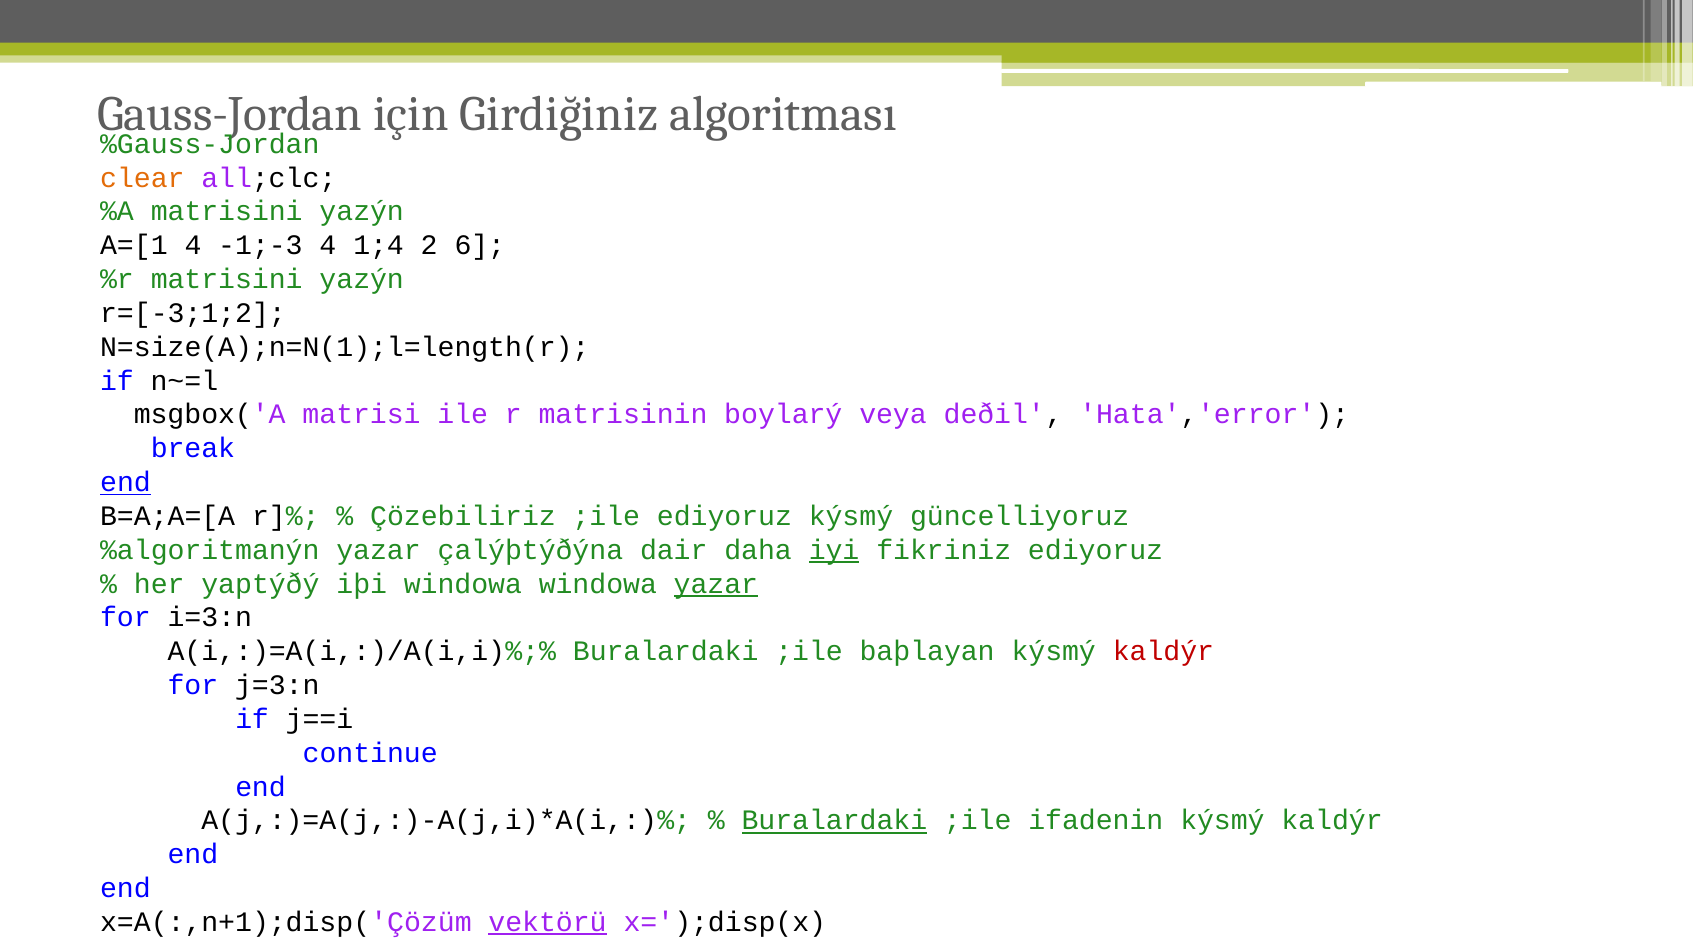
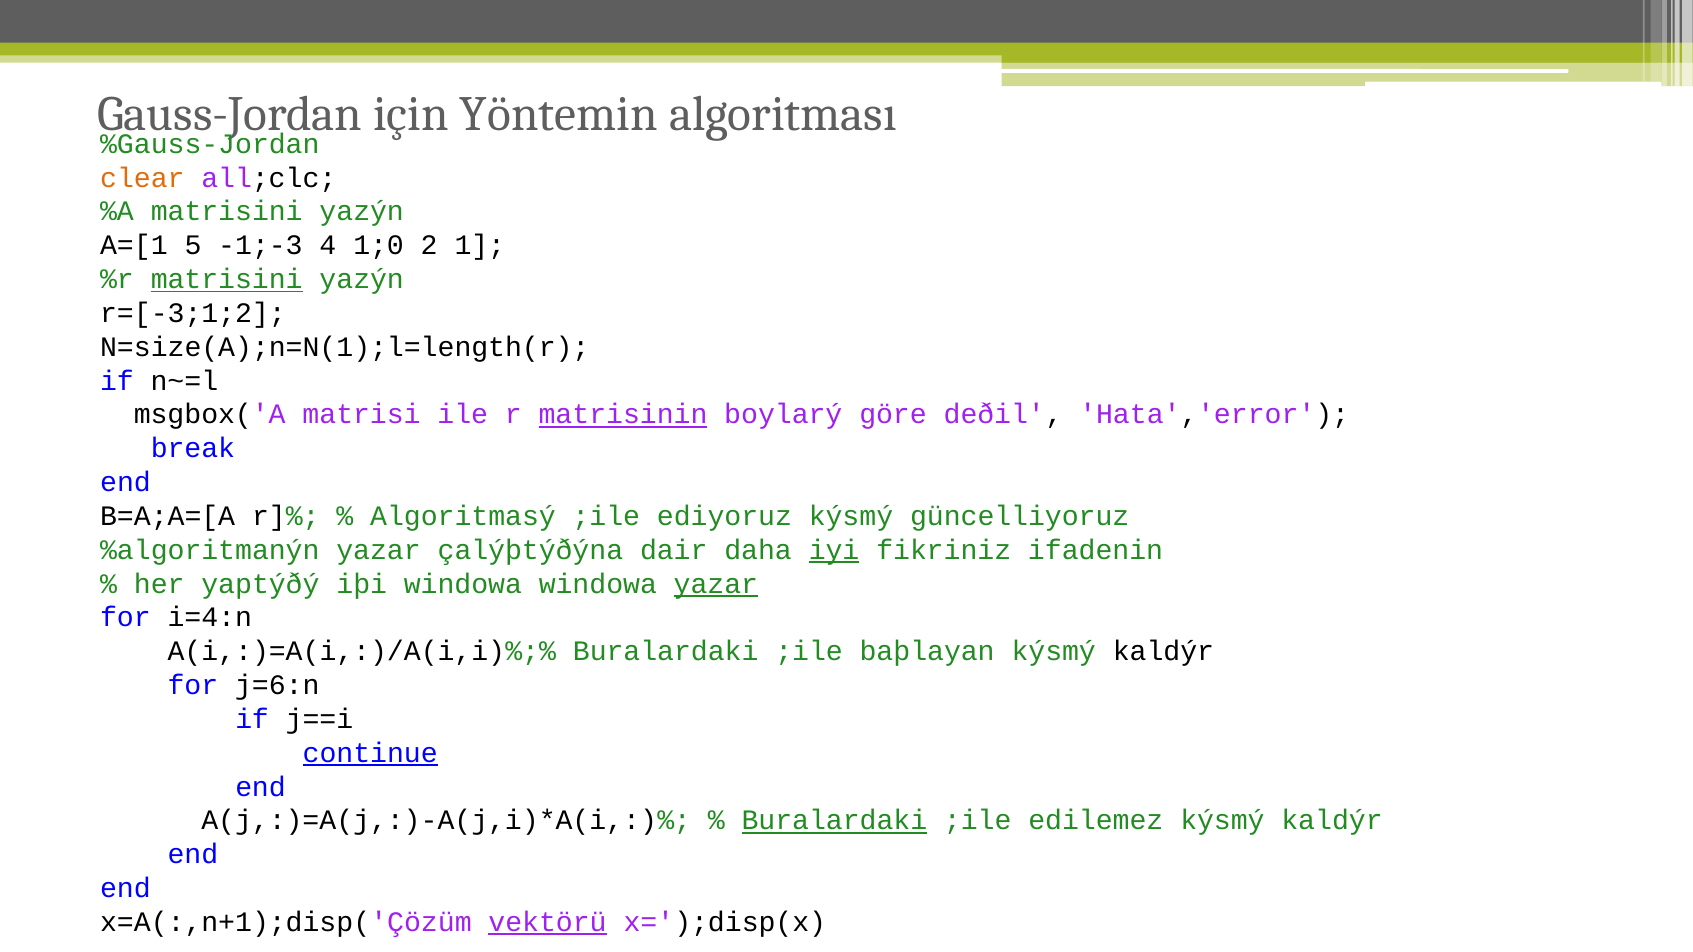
Girdiğiniz: Girdiğiniz -> Yöntemin (559, 114)
A=[1 4: 4 -> 5 (193, 246)
1;4: 1;4 -> 1;0 (379, 246)
6: 6 -> 1 (480, 246)
matrisini underline: none -> present (227, 279)
matrisinin underline: none -> present (623, 415)
veya: veya -> göre (893, 415)
end underline: present -> none (126, 482)
Çözebiliriz: Çözebiliriz -> Algoritmasý (463, 516)
fikriniz ediyoruz: ediyoruz -> ifadenin (1096, 550)
i=3:n: i=3:n -> i=4:n (210, 618)
kaldýr colour: red -> black (1163, 652)
j=3:n: j=3:n -> j=6:n (277, 686)
continue underline: none -> present (370, 753)
ifadenin: ifadenin -> edilemez (1096, 821)
